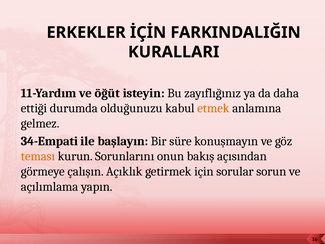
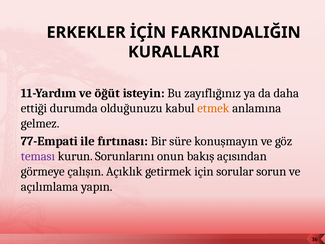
34-Empati: 34-Empati -> 77-Empati (49, 141)
başlayın: başlayın -> fırtınası (123, 141)
teması colour: orange -> purple (38, 156)
